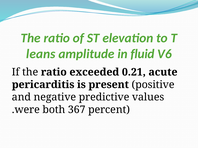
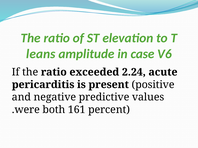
fluid: fluid -> case (142, 54)
0.21: 0.21 -> 2.24 (134, 72)
367: 367 -> 161 (77, 110)
